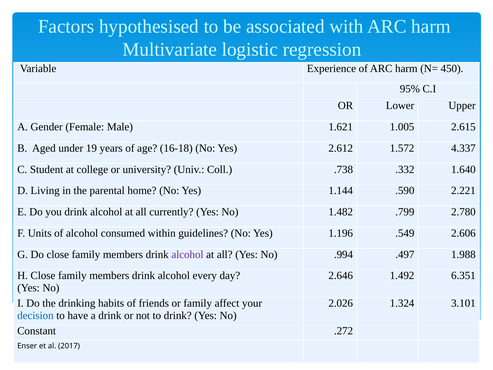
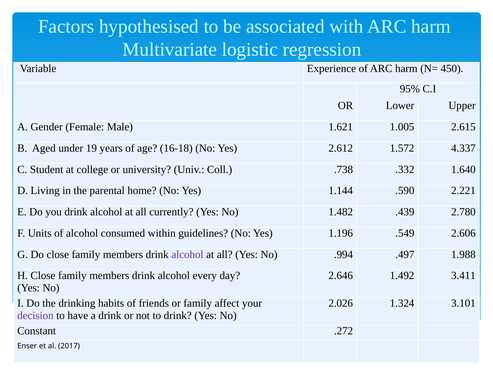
.799: .799 -> .439 (405, 212)
6.351: 6.351 -> 3.411 (463, 275)
decision colour: blue -> purple (35, 315)
